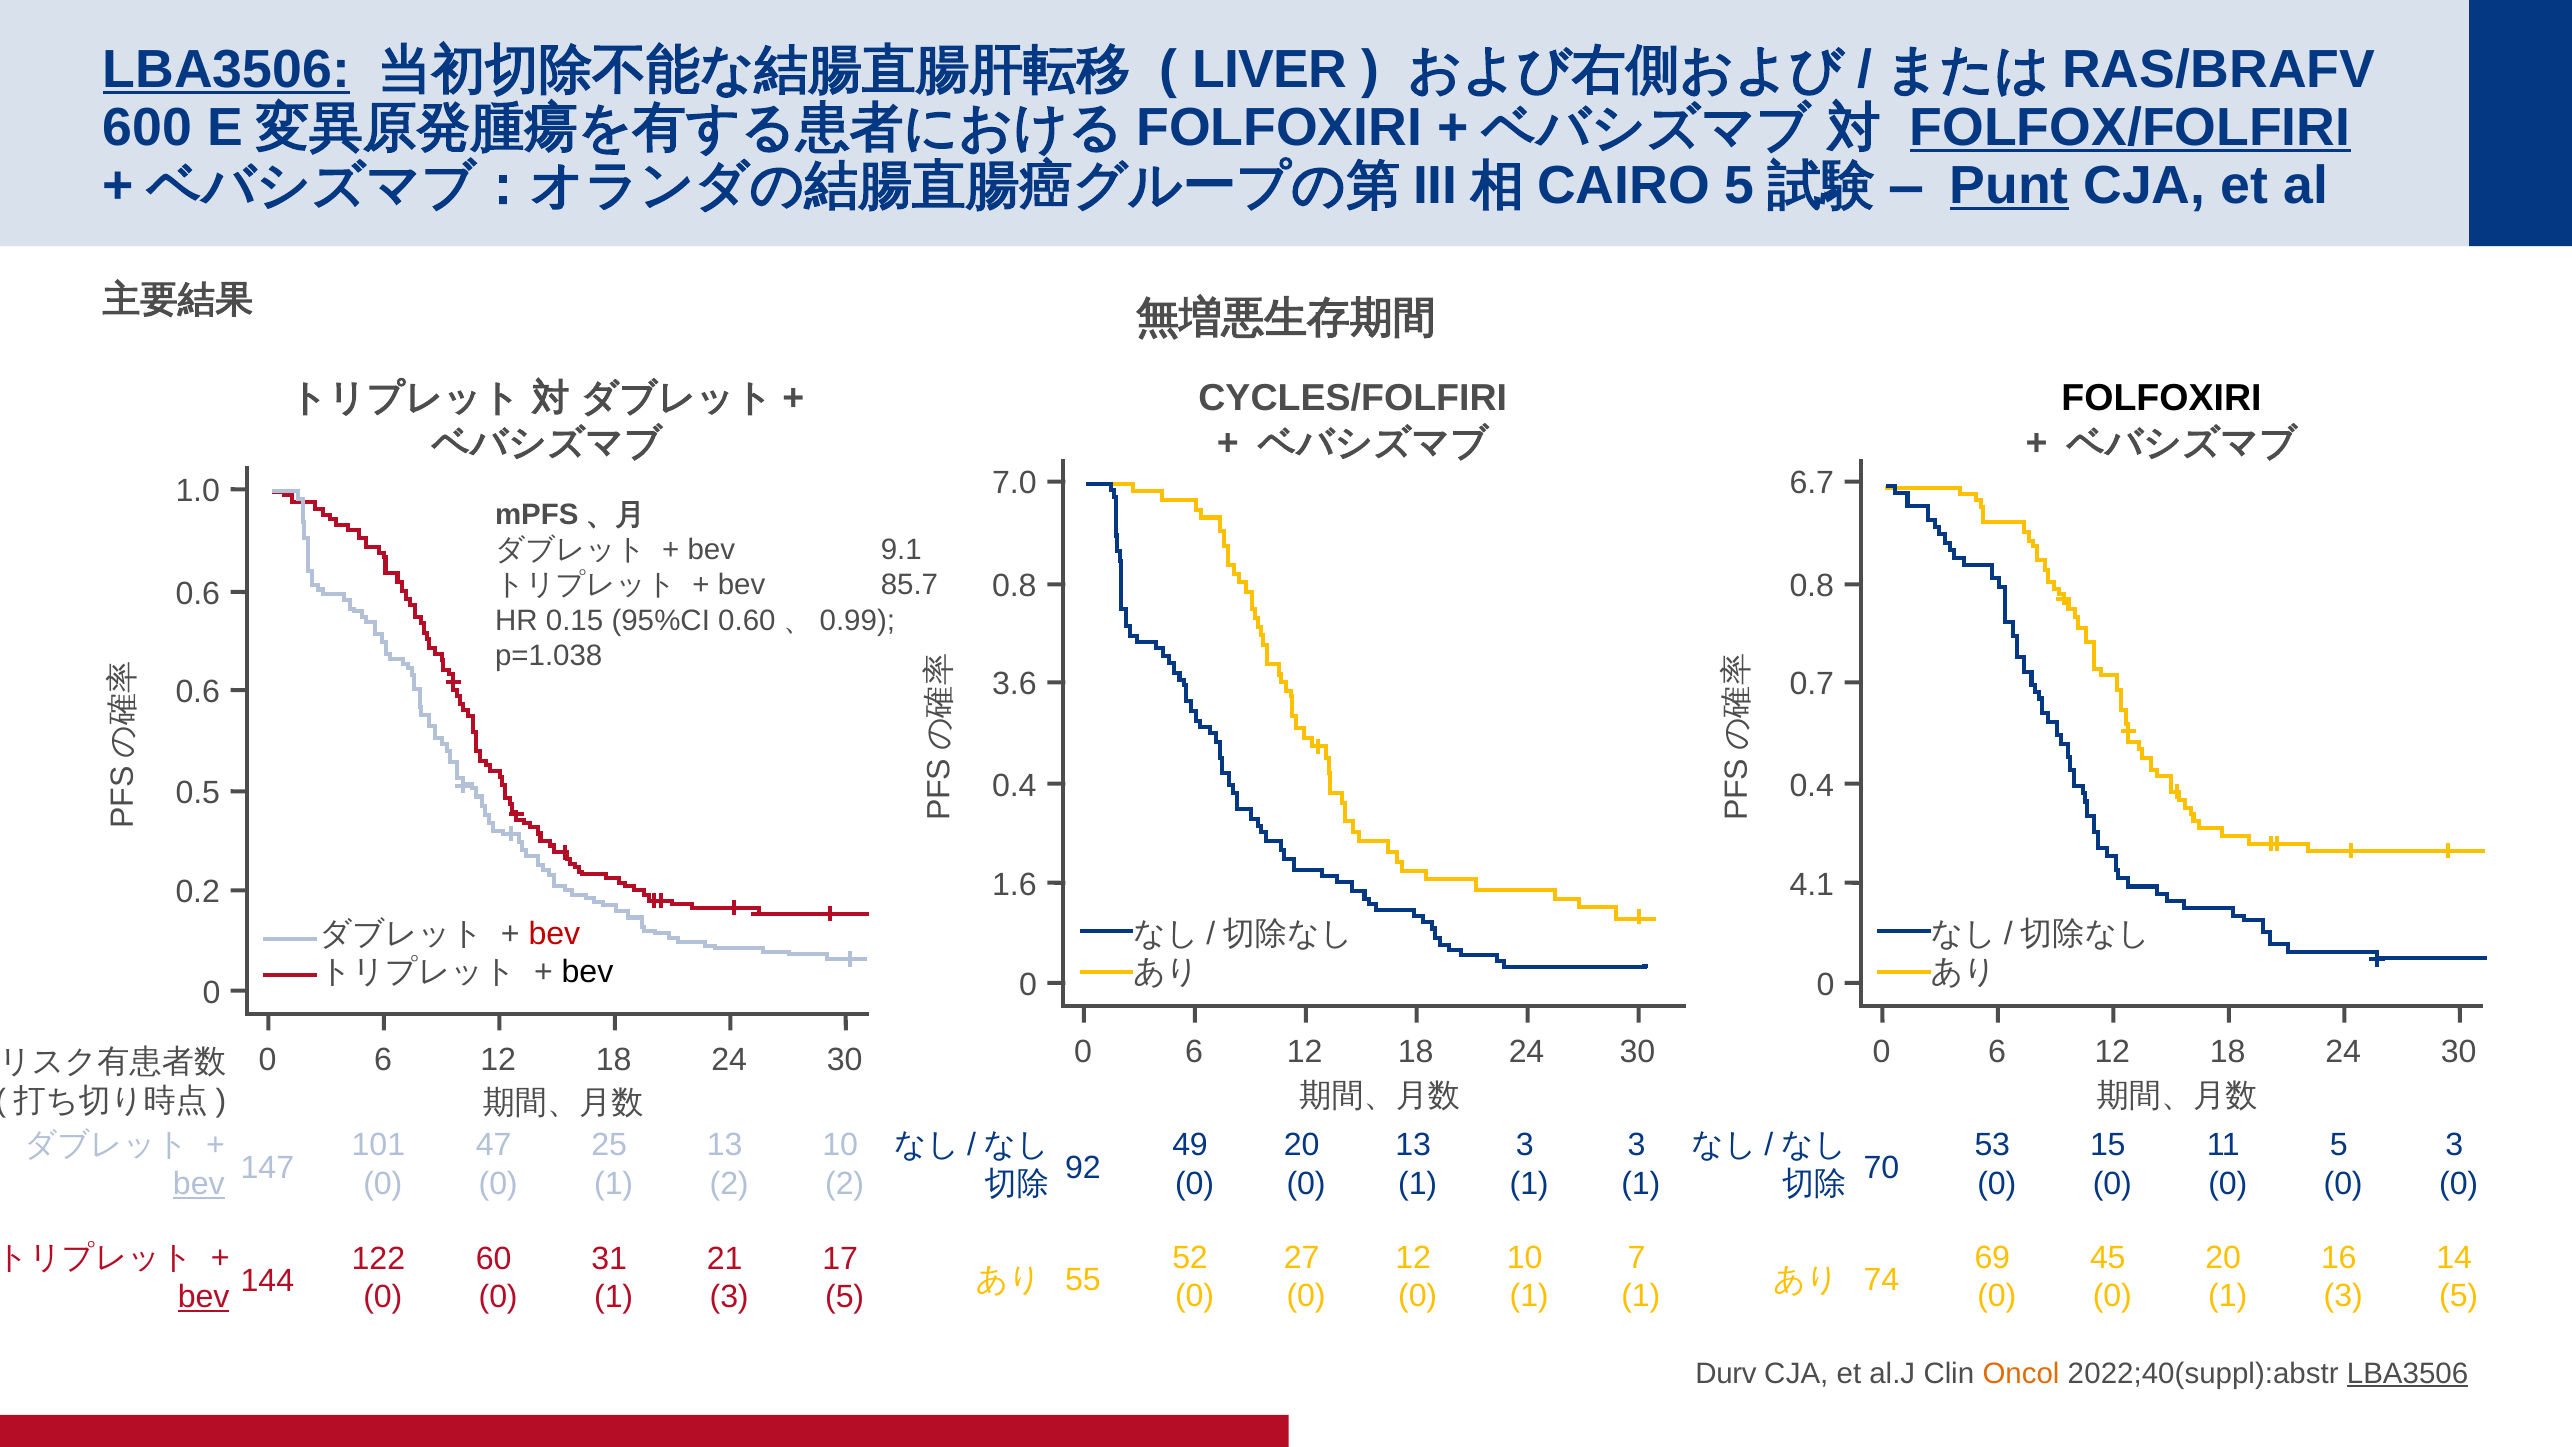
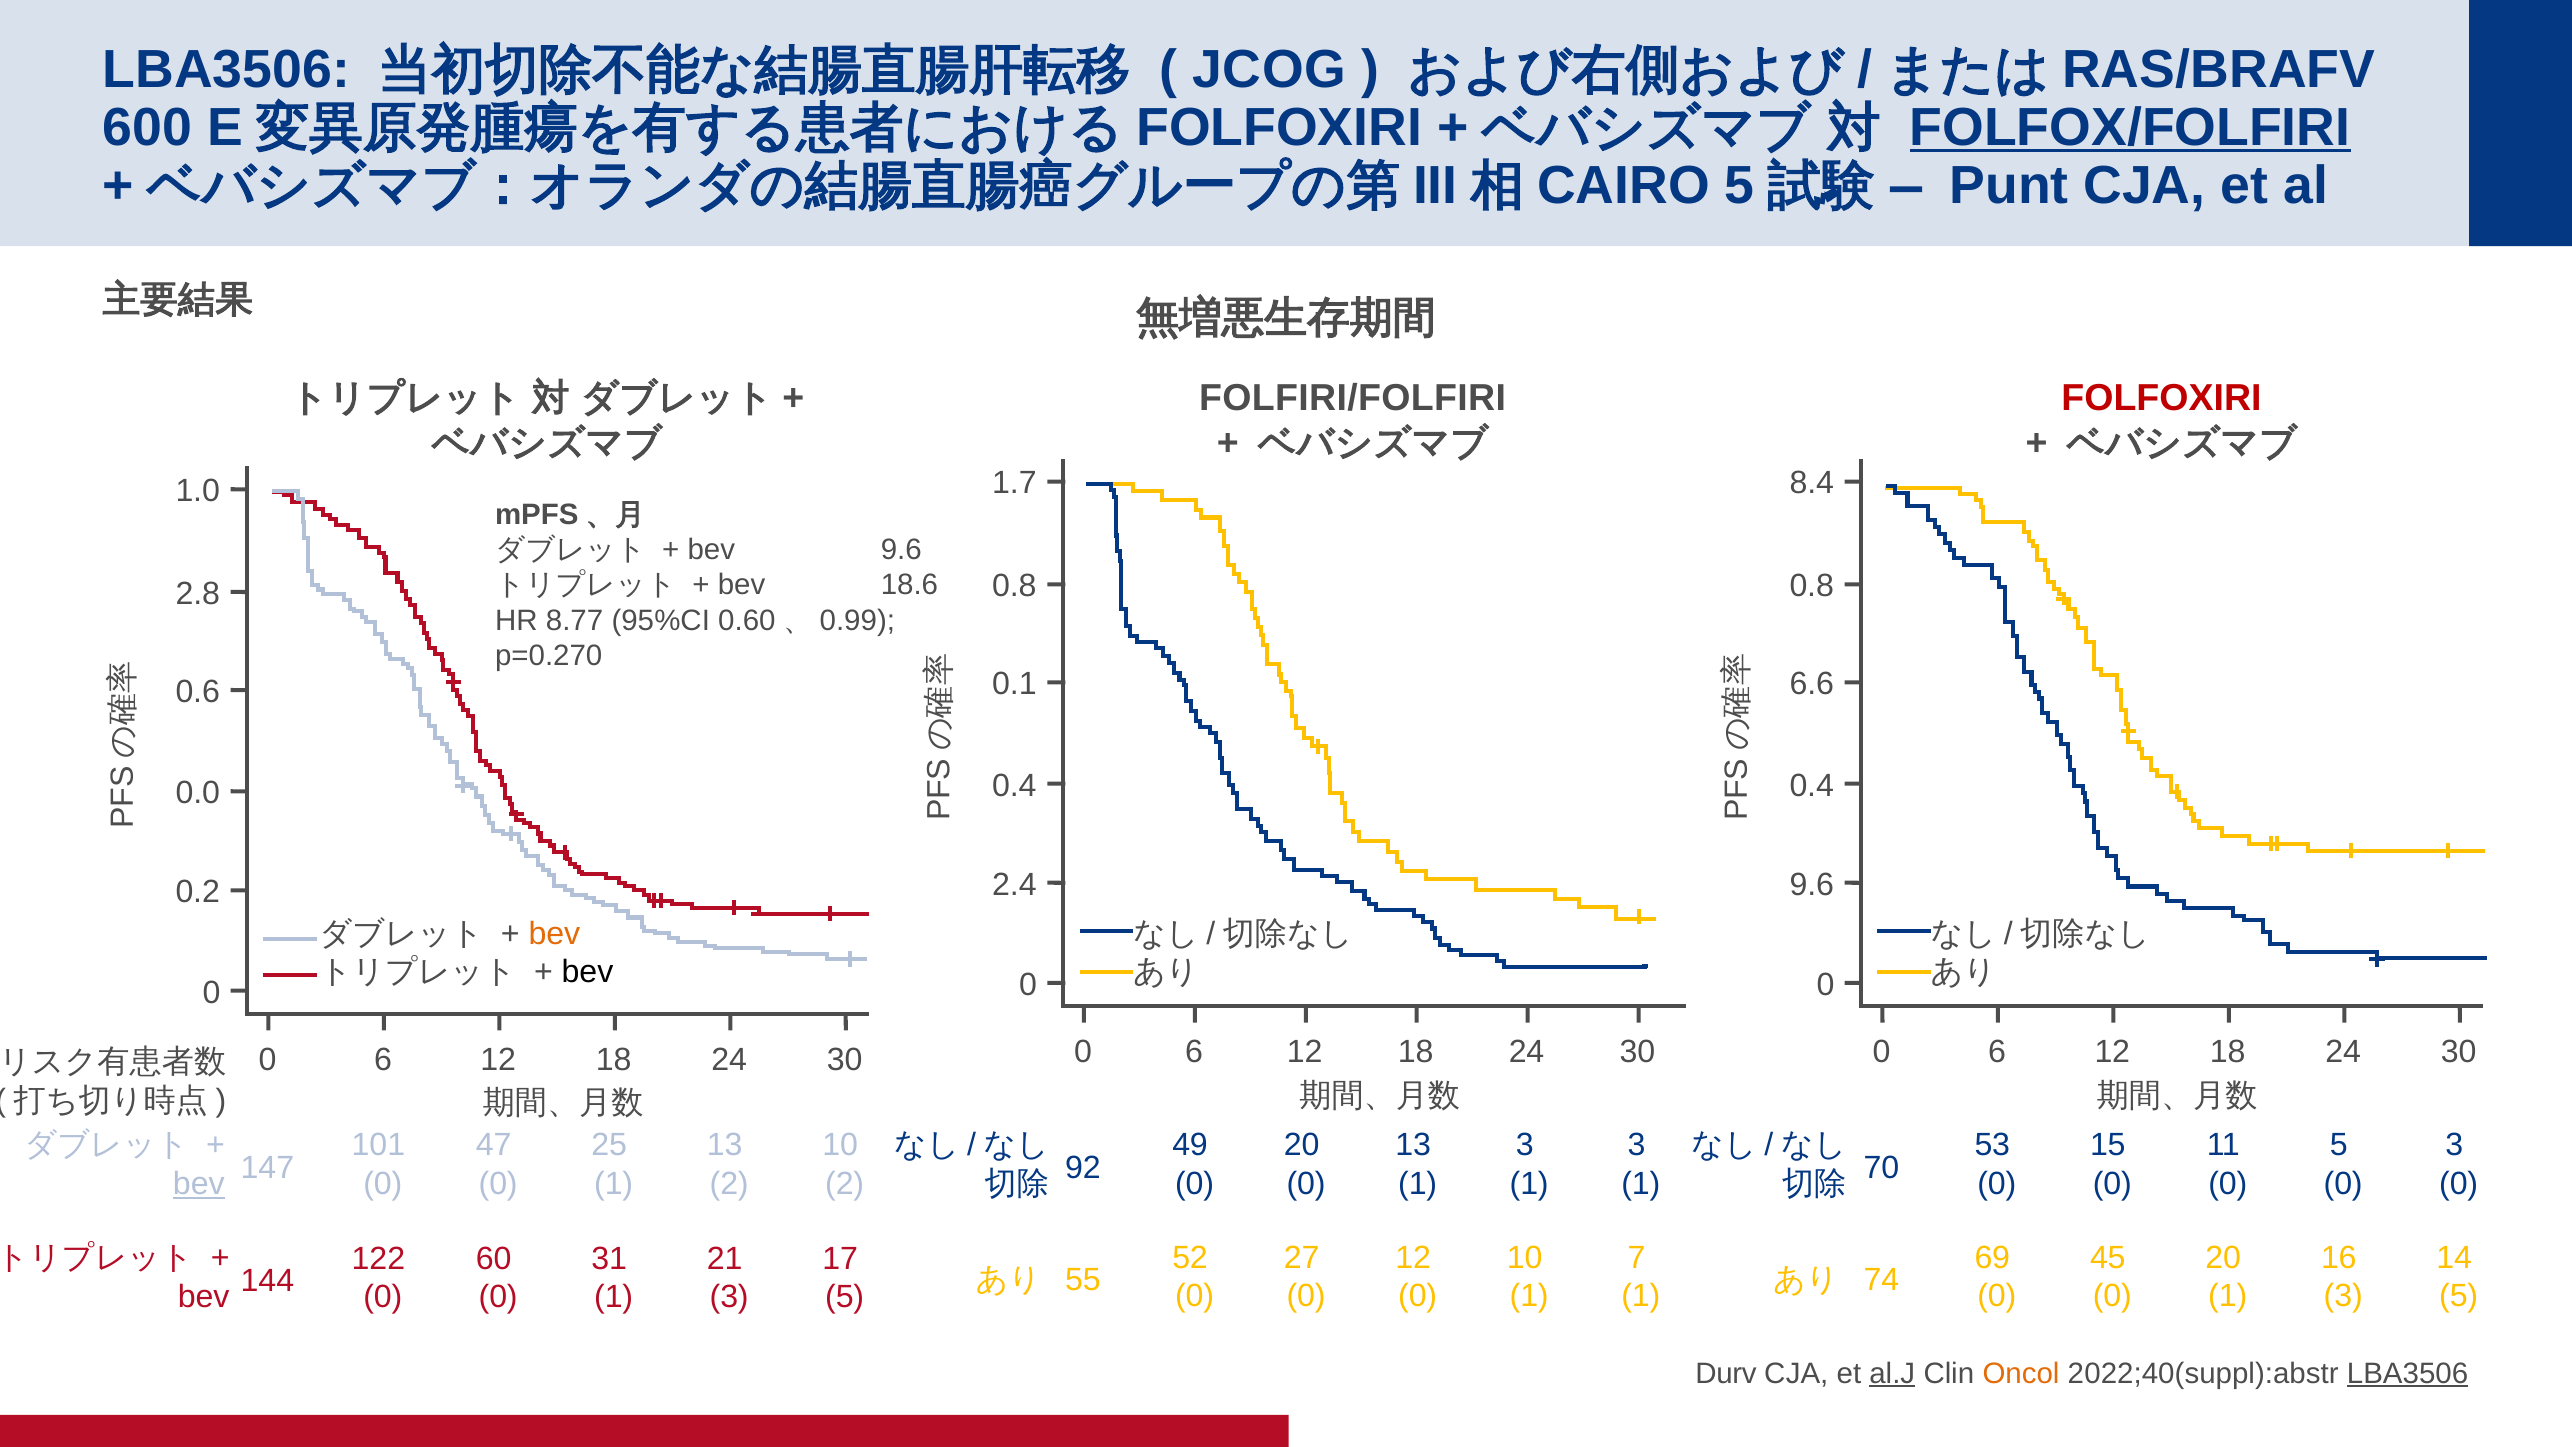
LBA3506 underline: present -> none (226, 70)
LIVER: LIVER -> JCOG (1269, 70)
Punt underline: present -> none (2009, 185)
CYCLES/FOLFIRI: CYCLES/FOLFIRI -> FOLFIRI/FOLFIRI (1353, 398)
FOLFOXIRI colour: black -> red (2162, 398)
7.0: 7.0 -> 1.7 (1014, 483)
6.7: 6.7 -> 8.4 (1812, 483)
bev 9.1: 9.1 -> 9.6 (901, 550)
85.7: 85.7 -> 18.6 (909, 585)
0.6: 0.6 -> 2.8 (198, 594)
0.15: 0.15 -> 8.77 (575, 621)
p=1.038: p=1.038 -> p=0.270 (549, 656)
3.6: 3.6 -> 0.1 (1014, 684)
0.7: 0.7 -> 6.6 (1812, 684)
0.5: 0.5 -> 0.0 (198, 793)
1.6: 1.6 -> 2.4 (1014, 884)
4.1: 4.1 -> 9.6 (1812, 884)
bev colour: red -> orange (554, 933)
bev underline: present -> none (204, 1297)
al.J underline: none -> present (1892, 1373)
